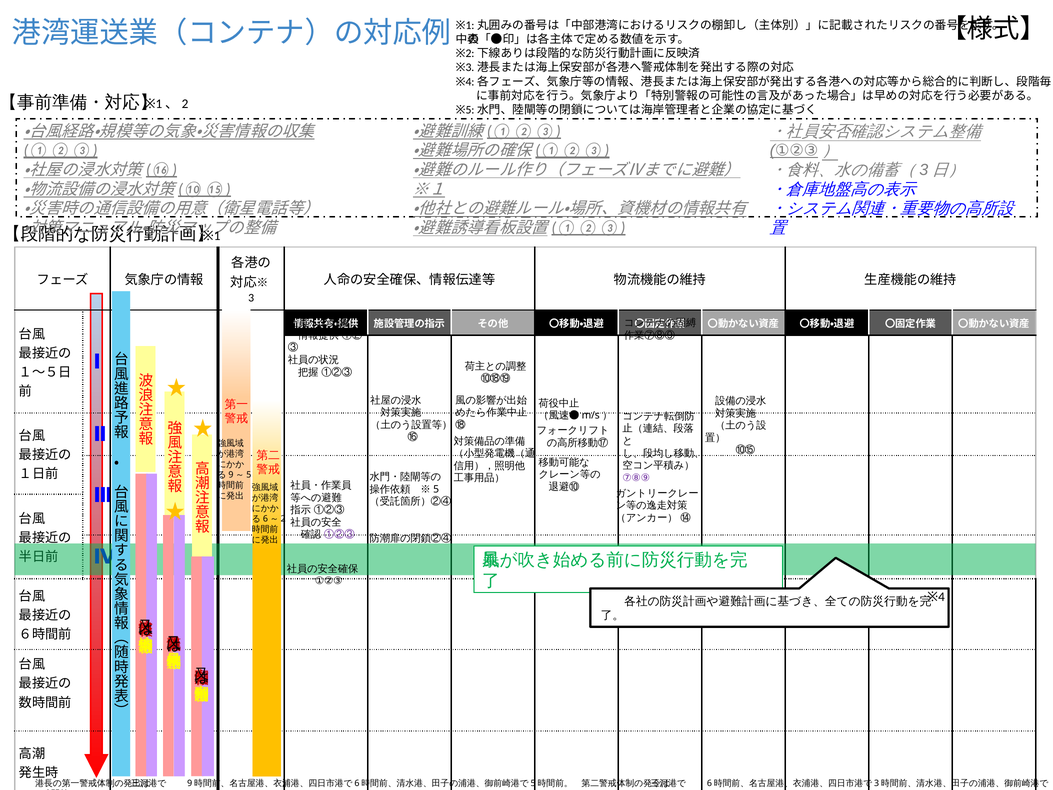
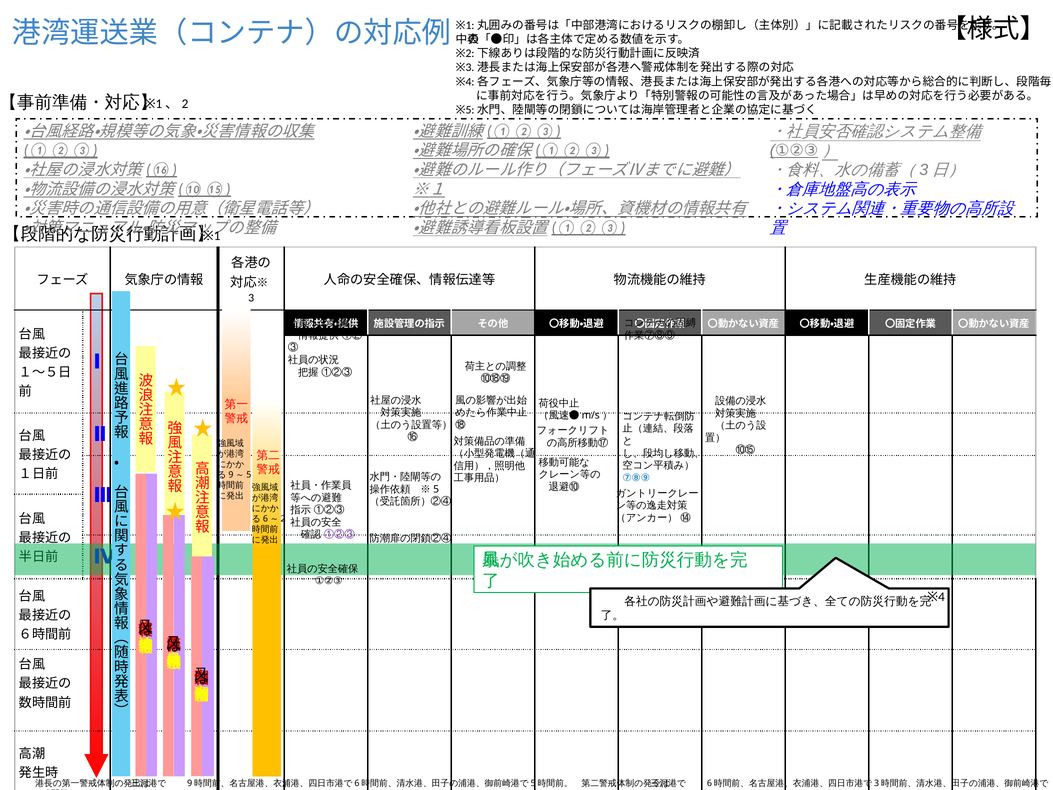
⑦⑧⑨ colour: purple -> blue (636, 478)
